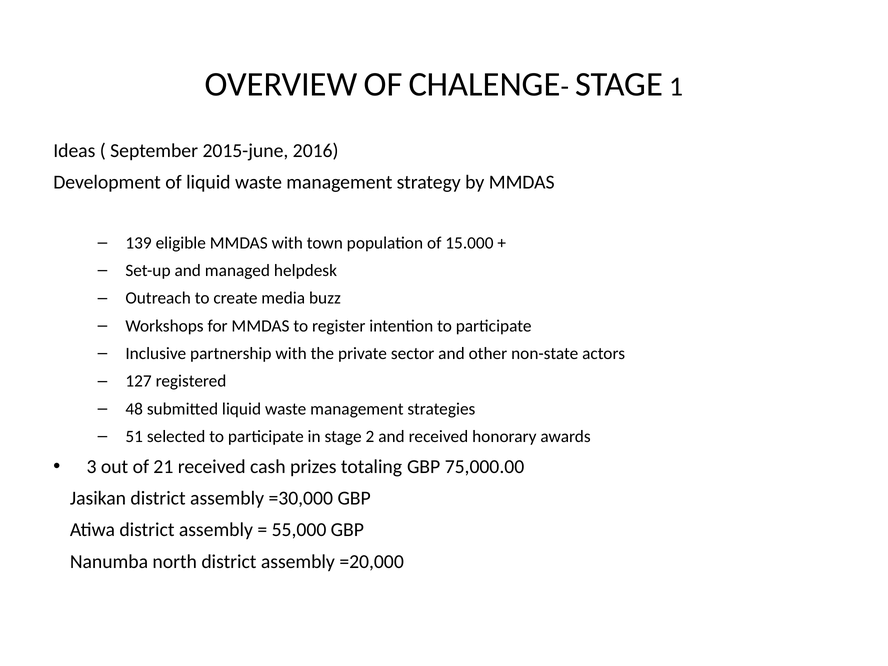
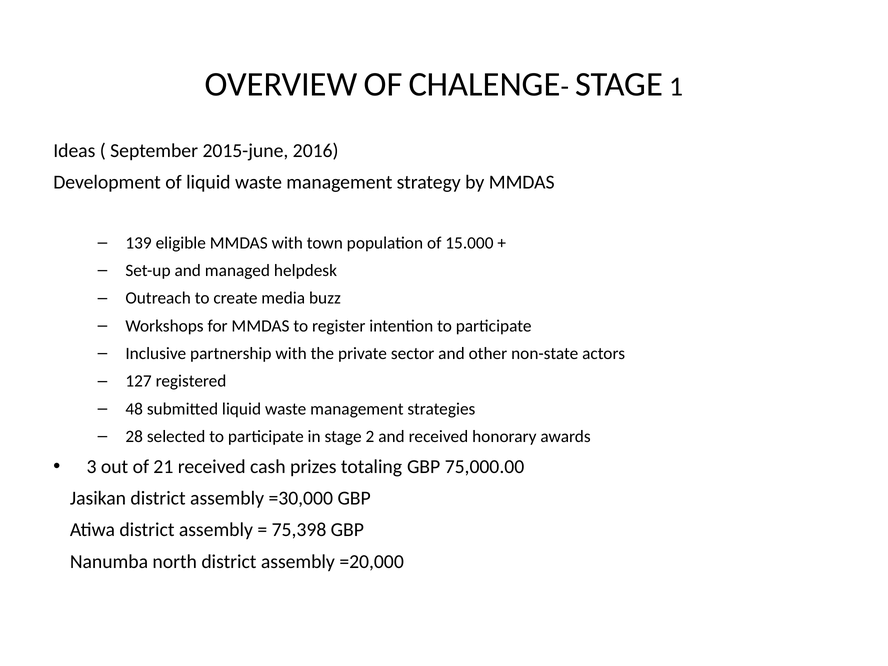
51: 51 -> 28 (134, 437)
55,000: 55,000 -> 75,398 (299, 530)
